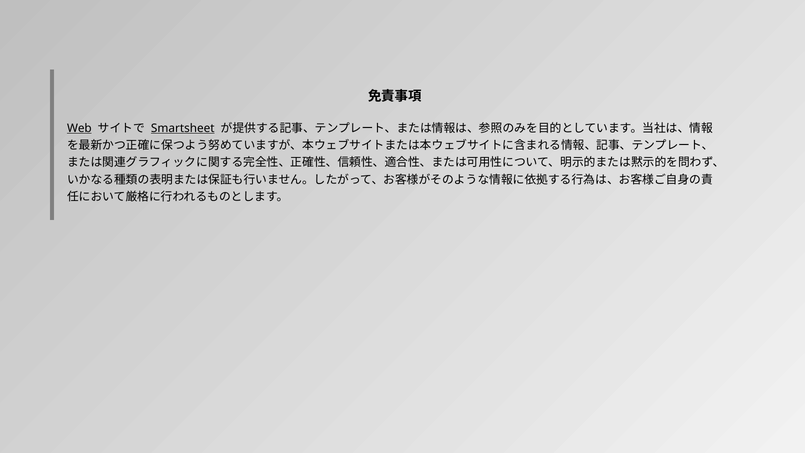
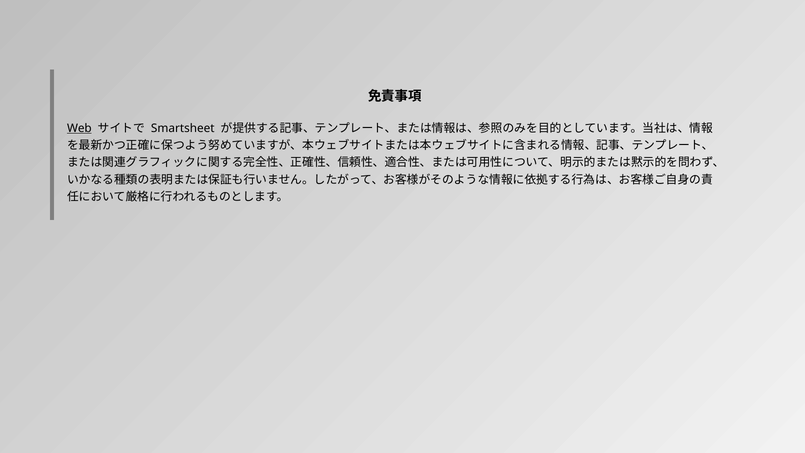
Smartsheet underline: present -> none (183, 128)
